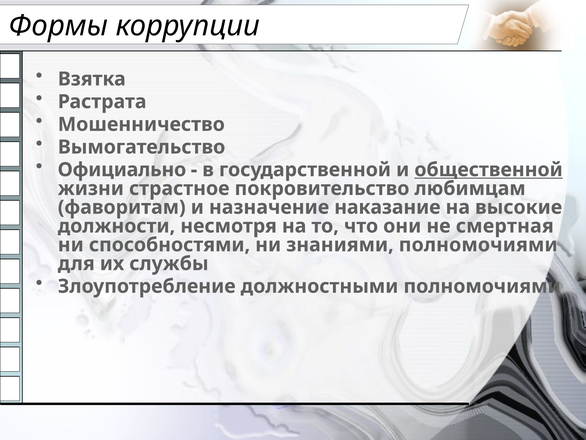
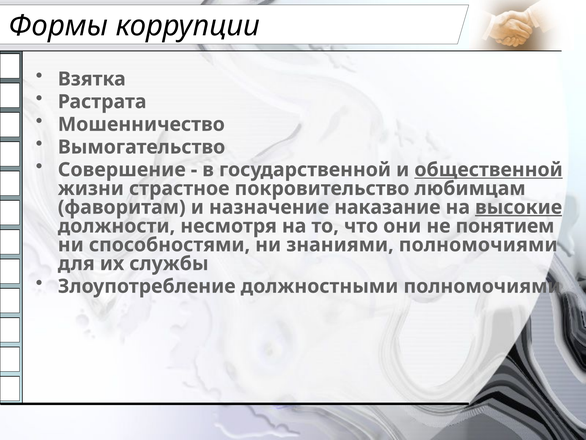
Официально: Официально -> Совершение (122, 170)
высокие underline: none -> present (519, 207)
смертная: смертная -> понятием (505, 226)
